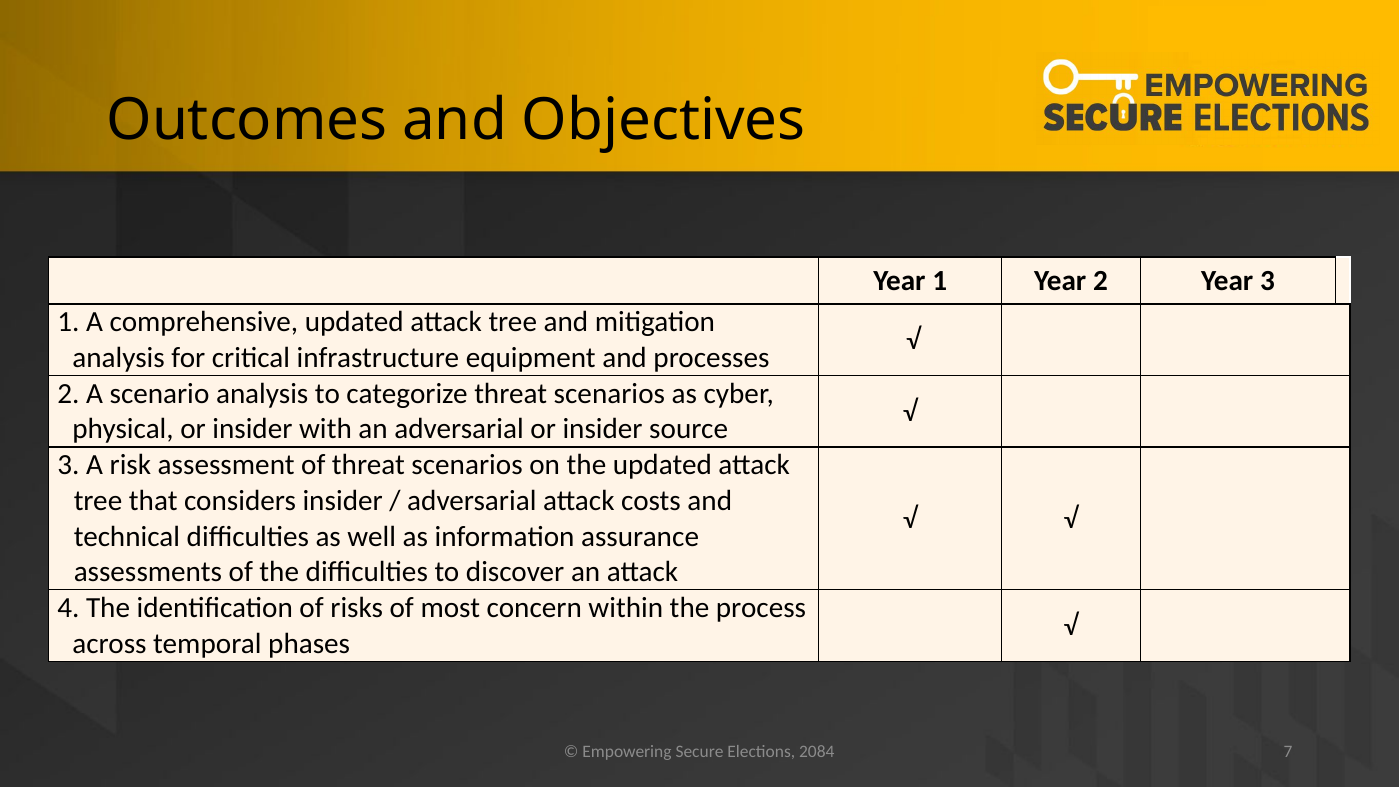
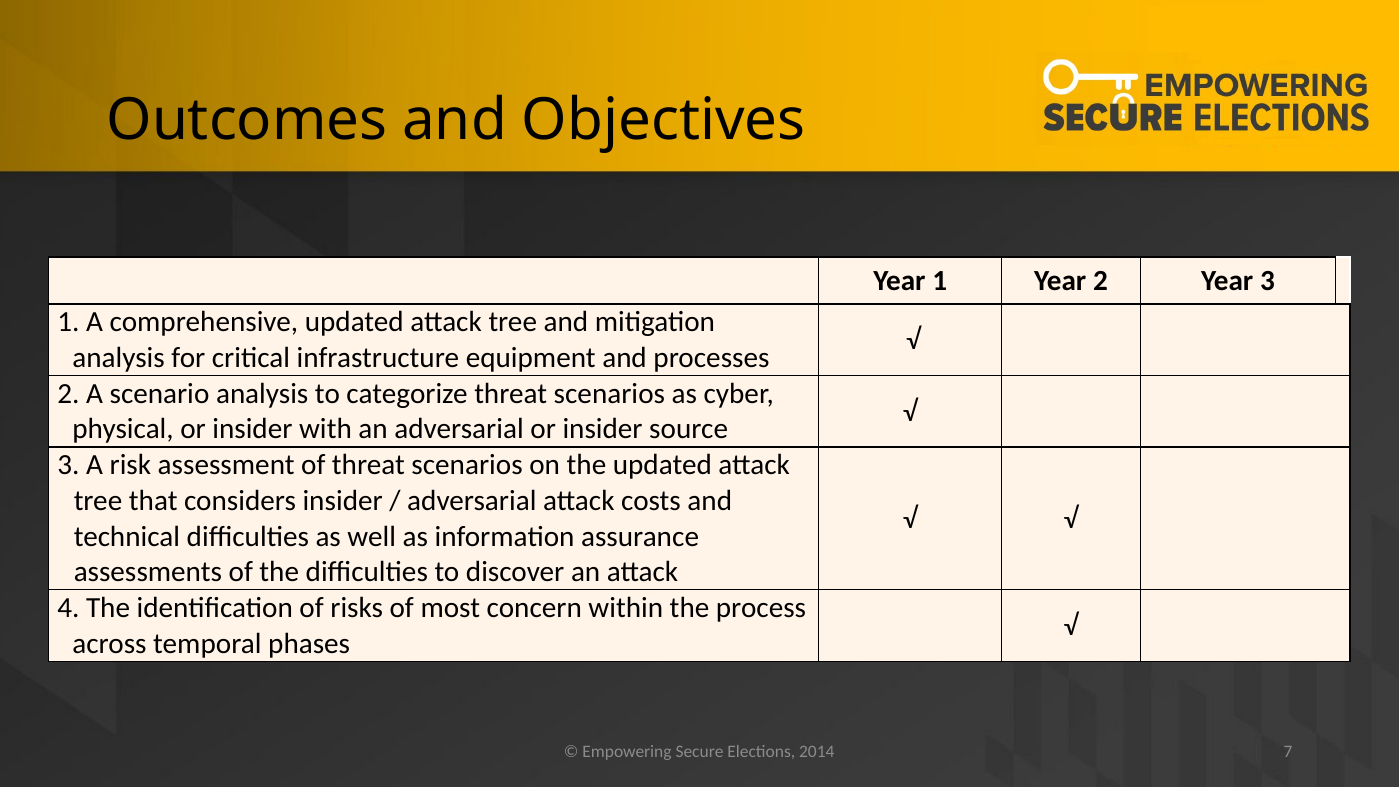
2084: 2084 -> 2014 (817, 751)
